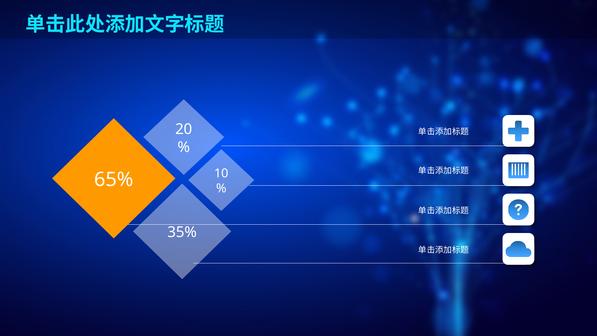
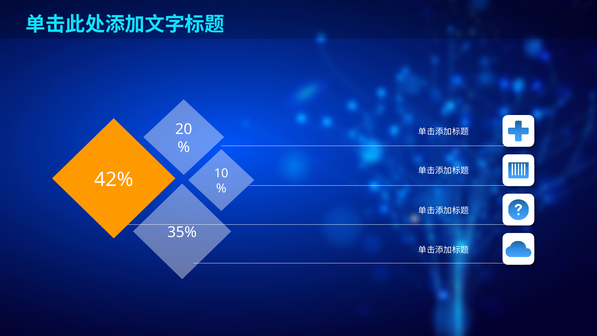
65%: 65% -> 42% (114, 180)
